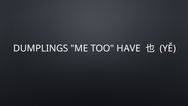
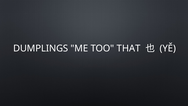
HAVE: HAVE -> THAT (129, 48)
